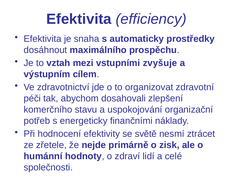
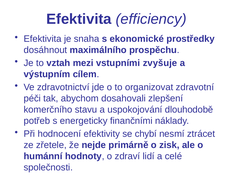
automaticky: automaticky -> ekonomické (137, 39)
organizační: organizační -> dlouhodobě (189, 110)
světě: světě -> chybí (146, 134)
